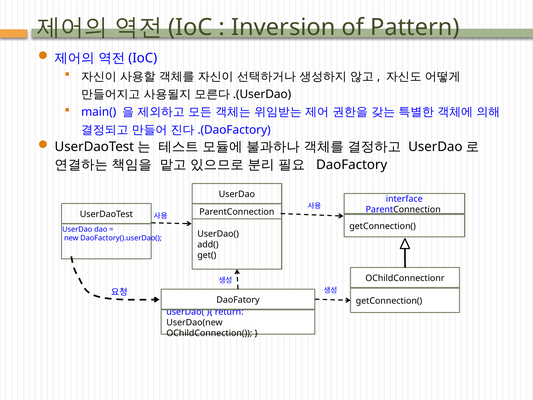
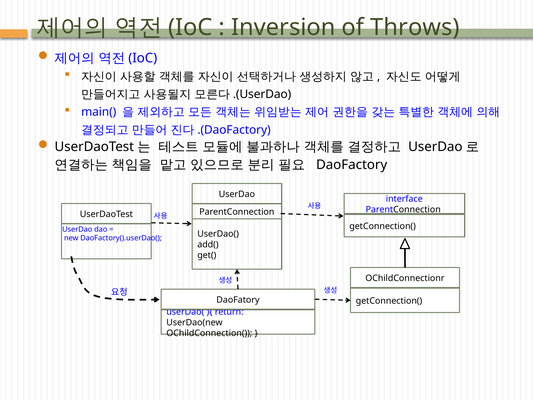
Pattern: Pattern -> Throws (415, 27)
